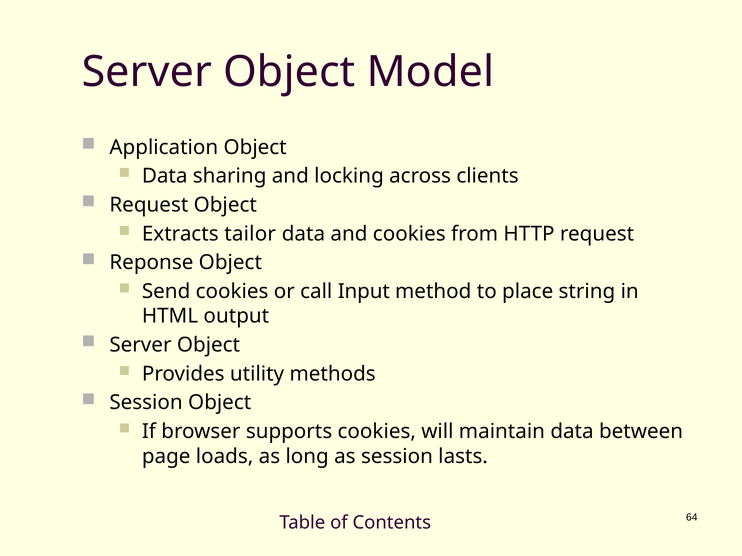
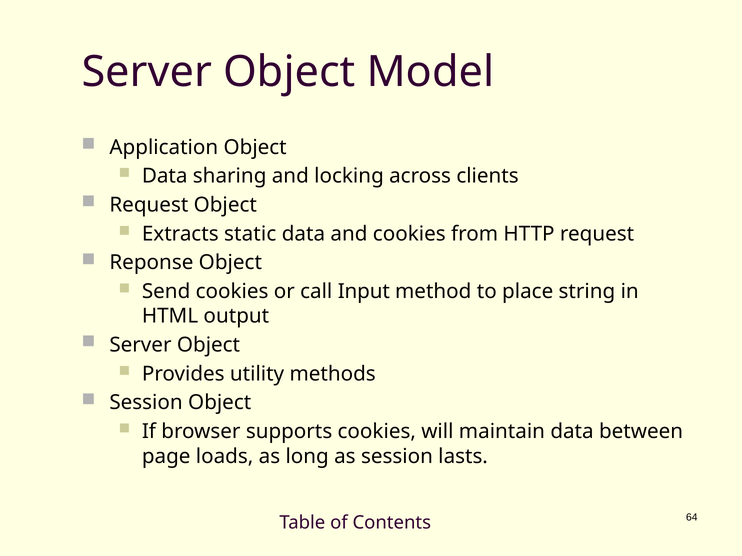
tailor: tailor -> static (250, 234)
